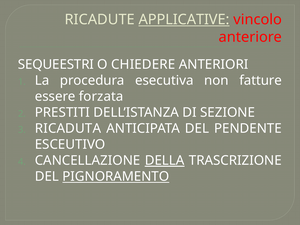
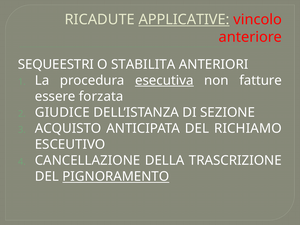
CHIEDERE: CHIEDERE -> STABILITA (143, 64)
esecutiva underline: none -> present (164, 80)
PRESTITI: PRESTITI -> GIUDICE (62, 112)
RICADUTA: RICADUTA -> ACQUISTO (68, 128)
PENDENTE: PENDENTE -> RICHIAMO (248, 128)
DELLA underline: present -> none (165, 161)
